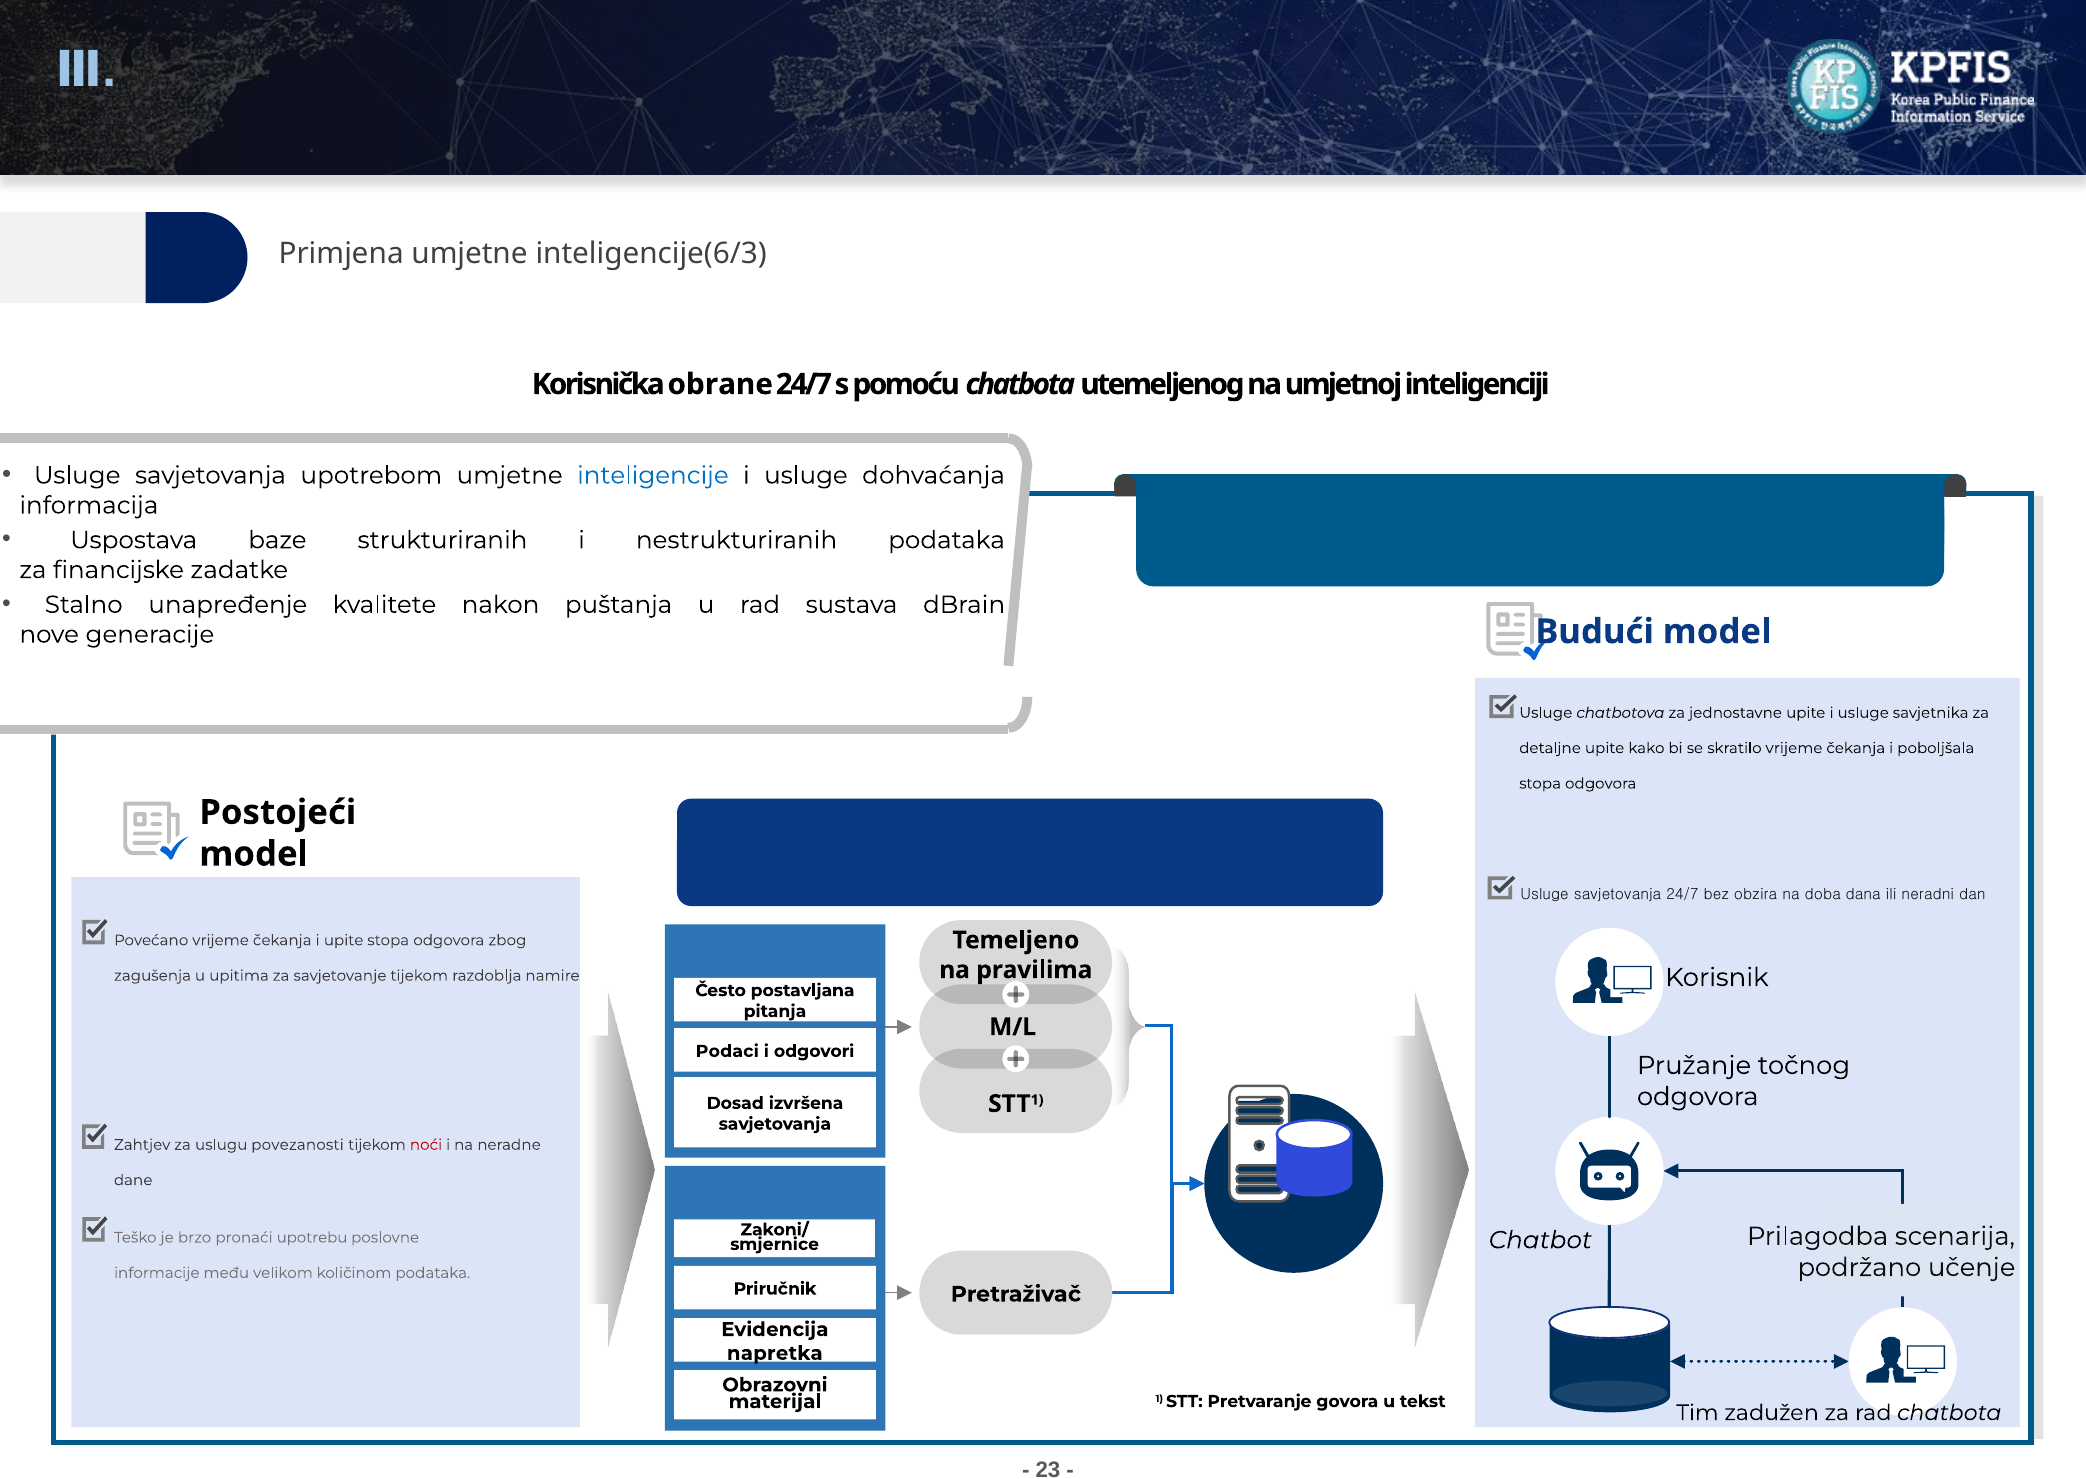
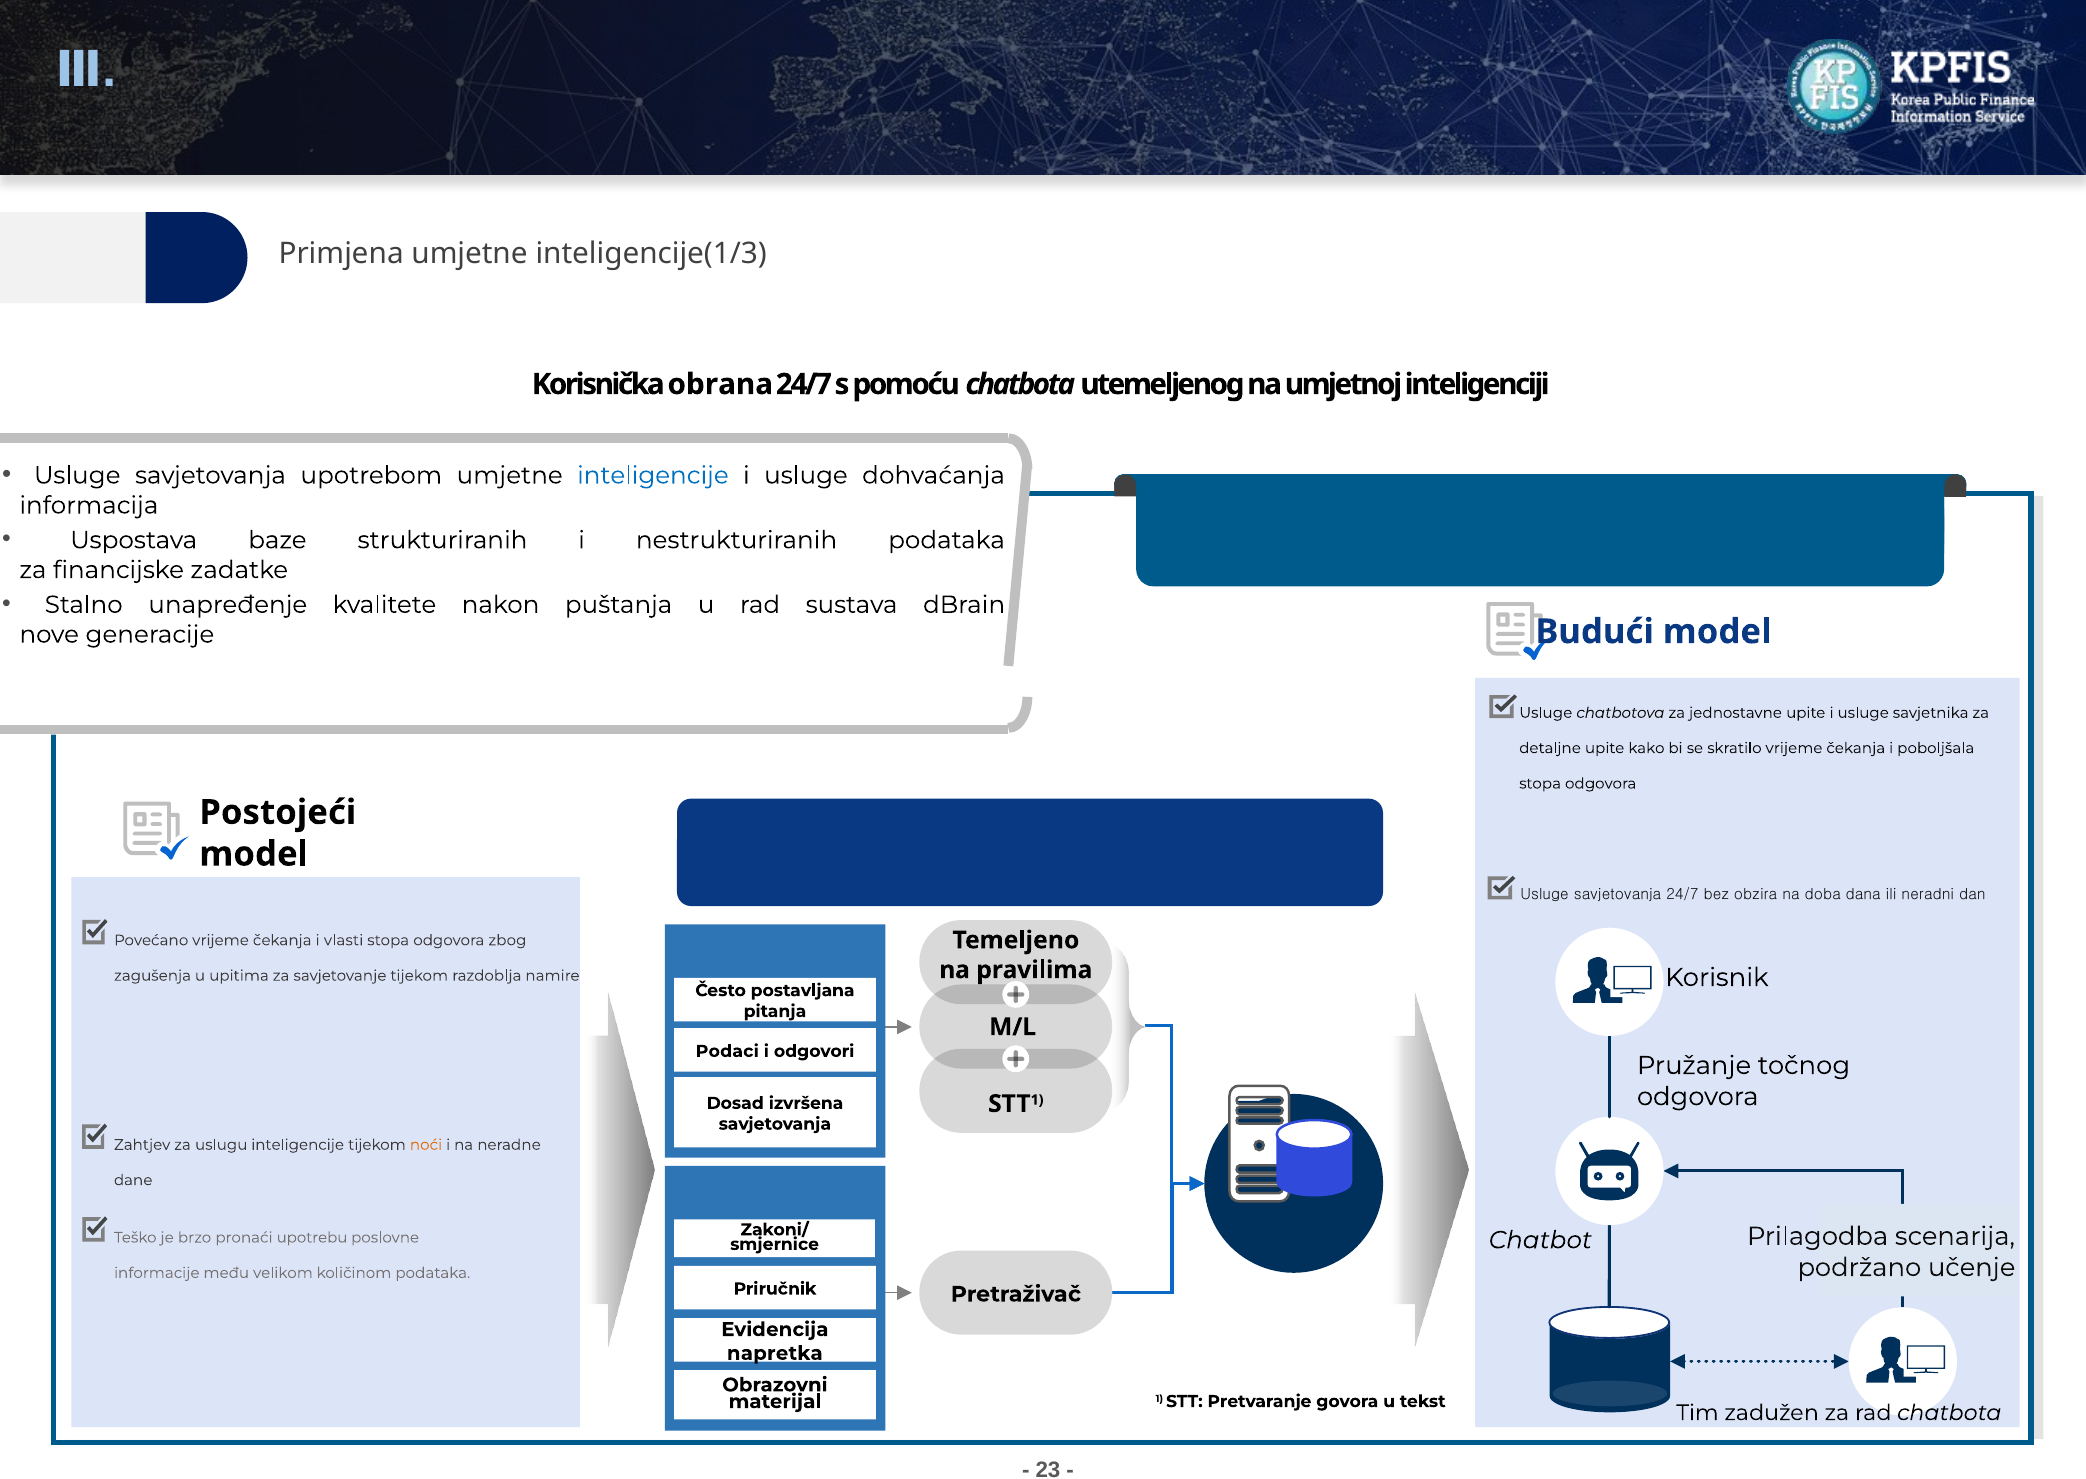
inteligencije(6/3: inteligencije(6/3 -> inteligencije(1/3 (651, 253)
obrane: obrane -> obrana (720, 384)
i upite: upite -> vlasti (344, 940)
uslugu povezanosti: povezanosti -> inteligencije (298, 1144)
noći colour: red -> orange (426, 1144)
